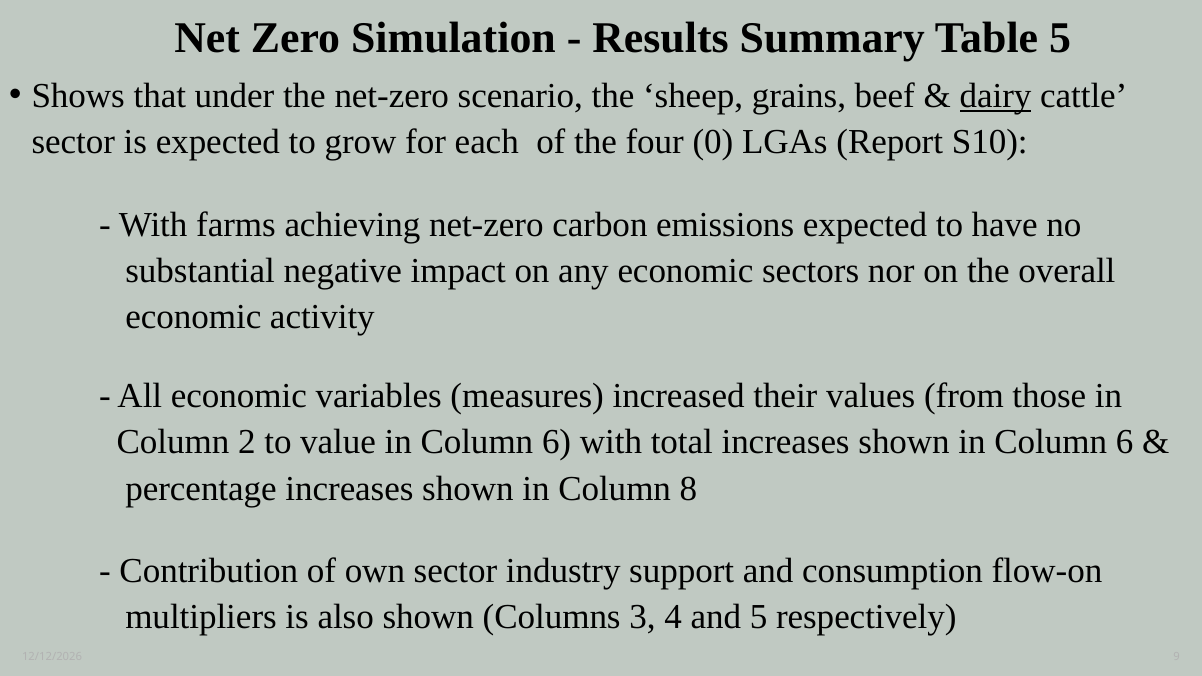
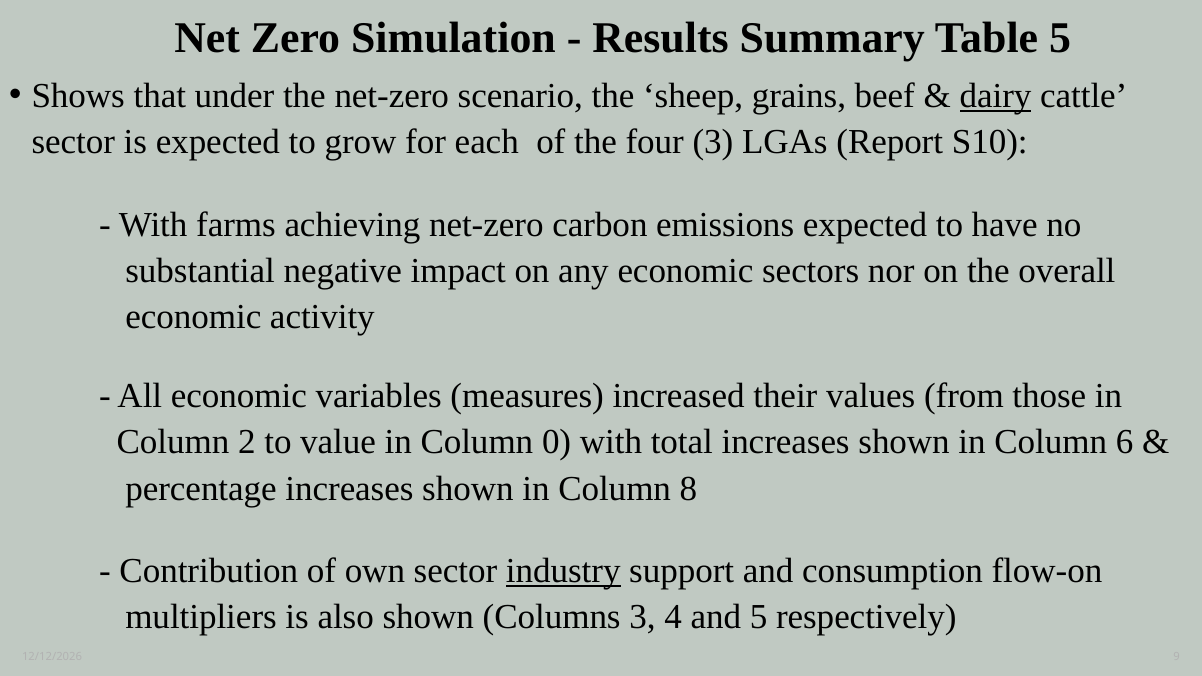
four 0: 0 -> 3 (713, 142)
value in Column 6: 6 -> 0 (557, 442)
industry underline: none -> present (563, 571)
